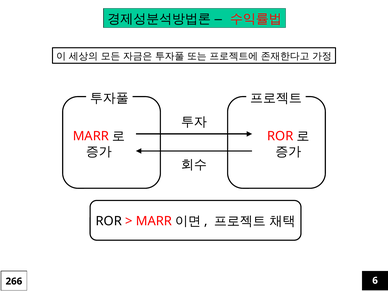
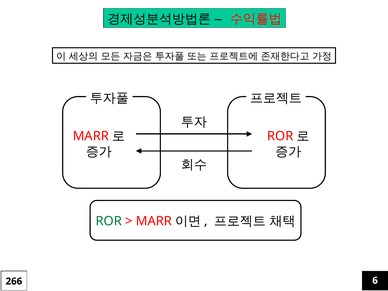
ROR colour: black -> green (109, 221)
